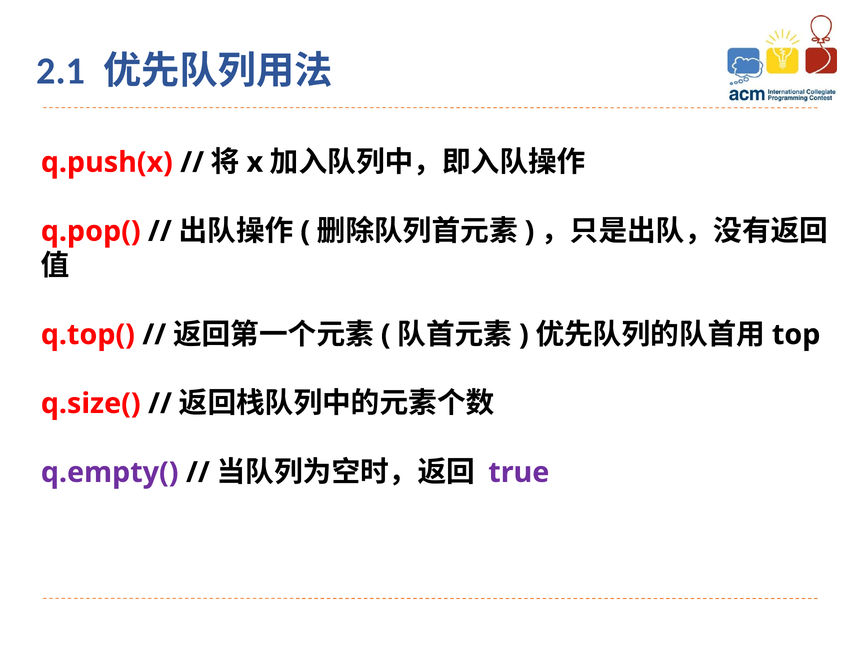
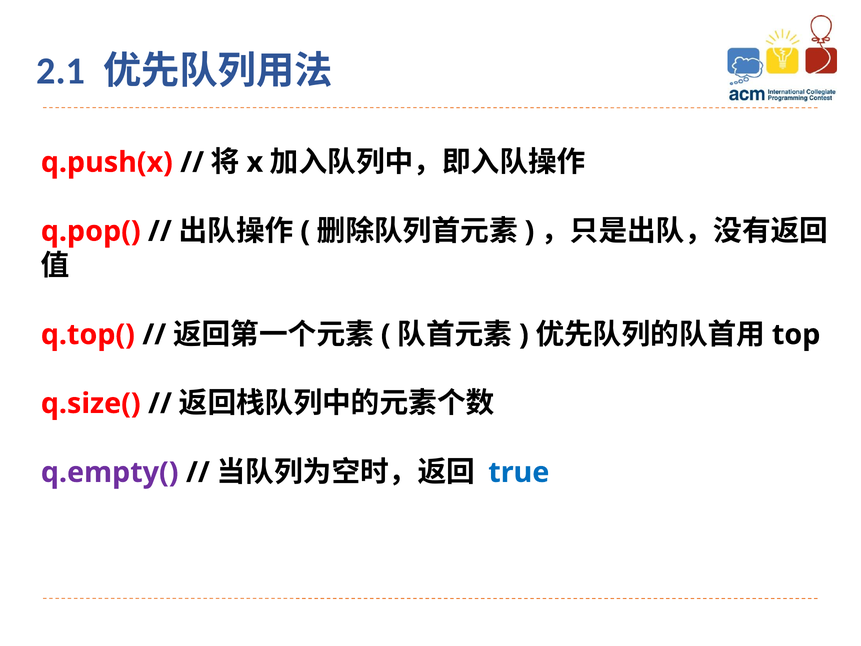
true colour: purple -> blue (519, 472)
